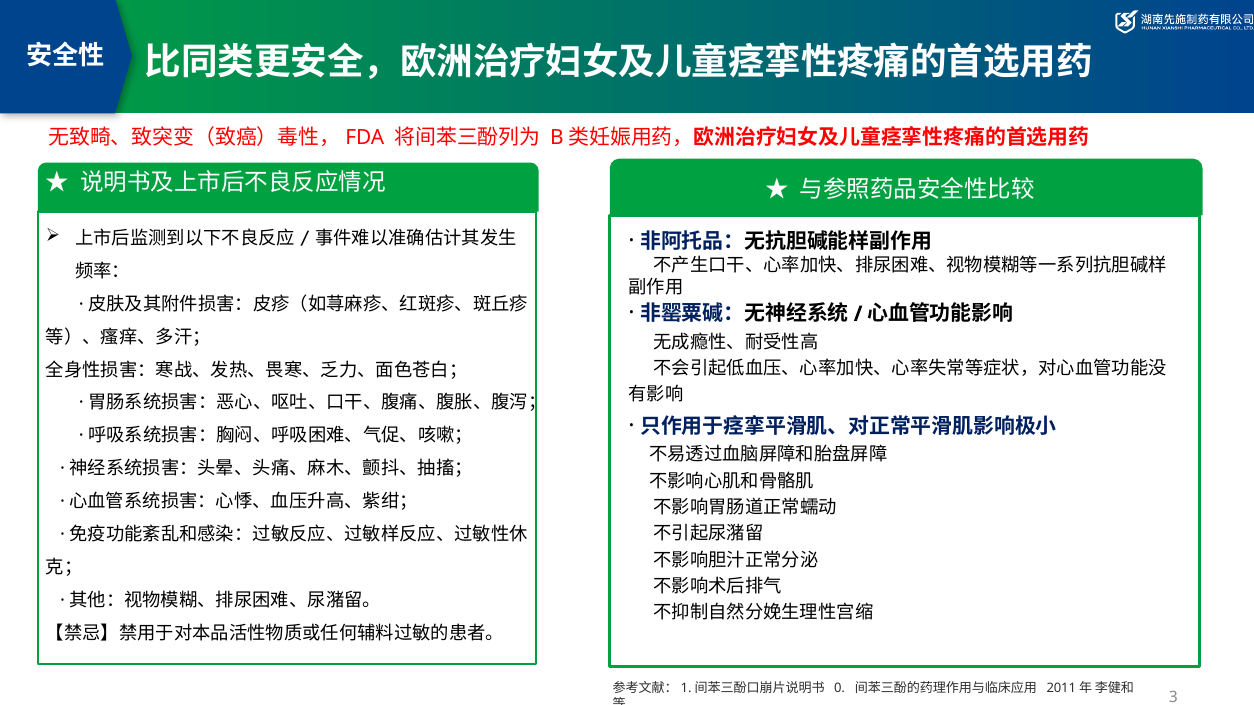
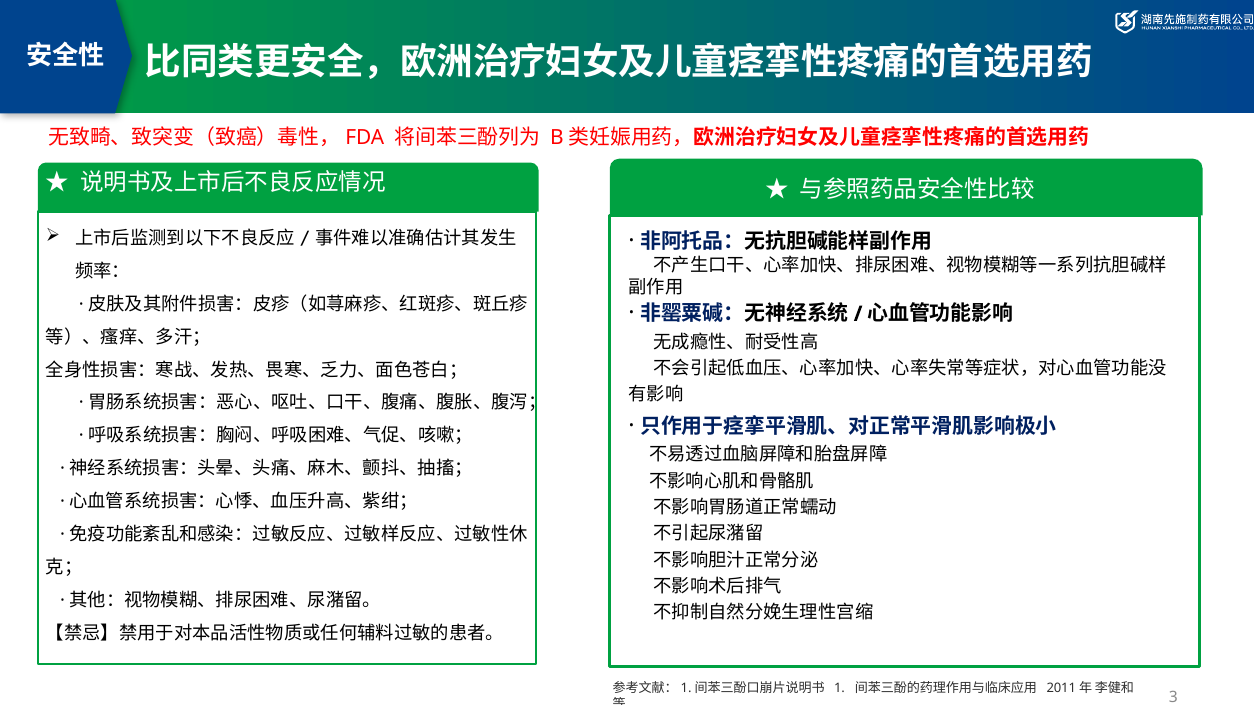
0: 0 -> 1 (840, 689)
